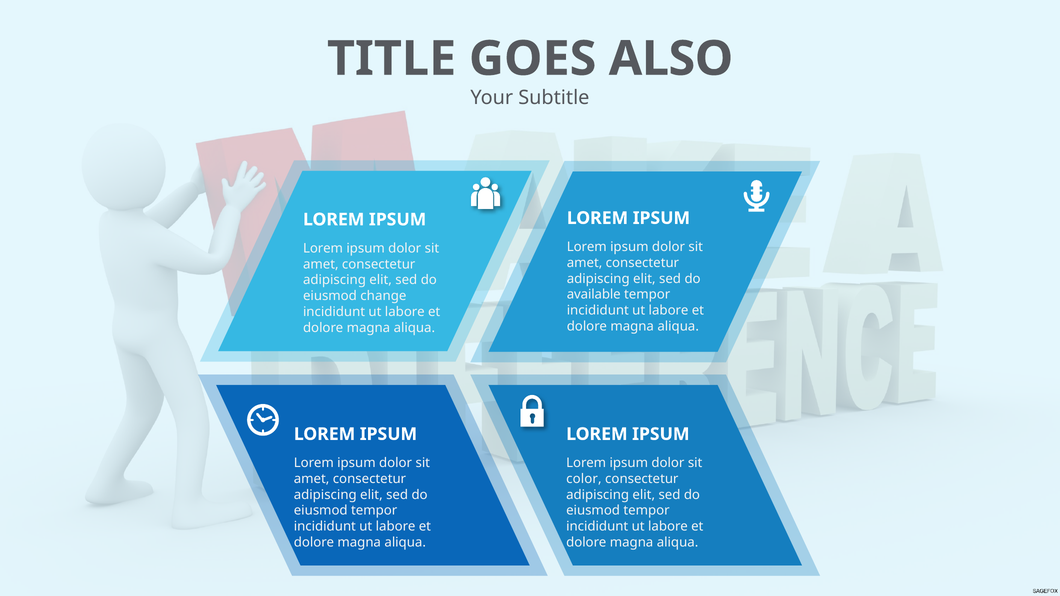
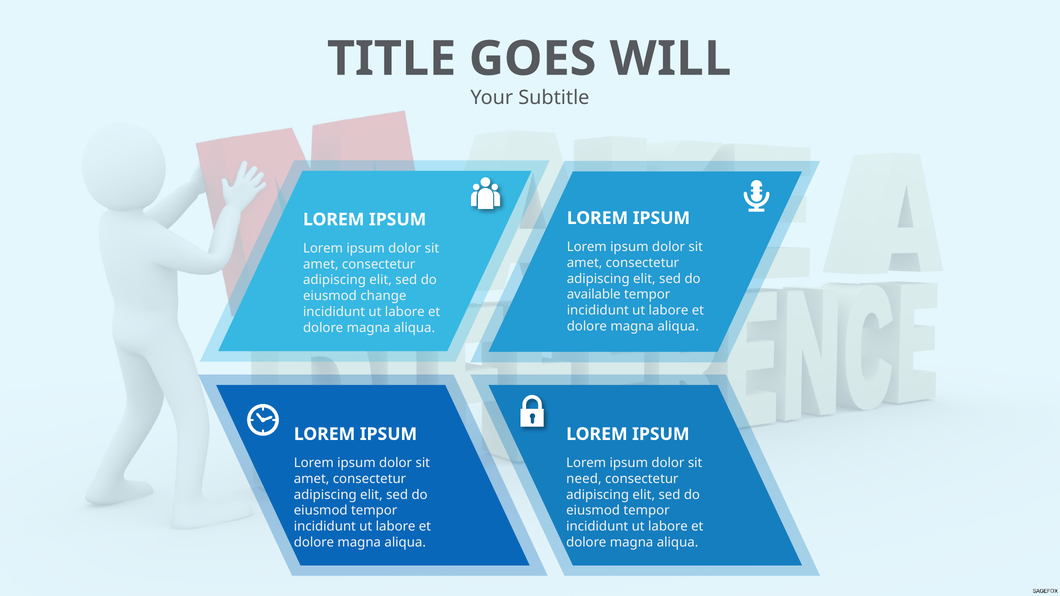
ALSO: ALSO -> WILL (670, 59)
color: color -> need (584, 479)
